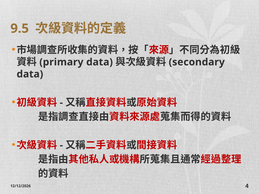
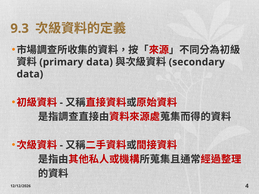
9.5: 9.5 -> 9.3 (20, 29)
